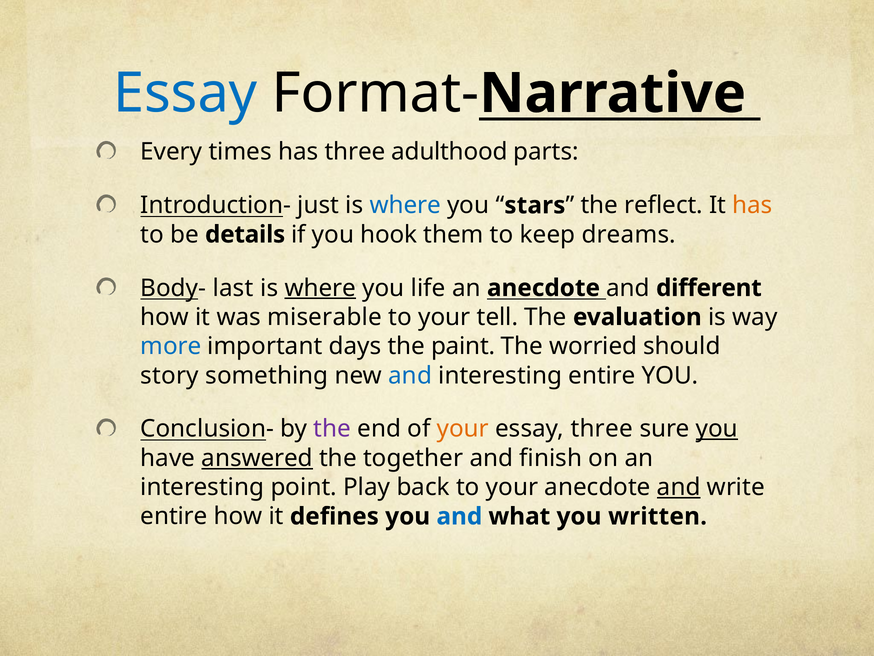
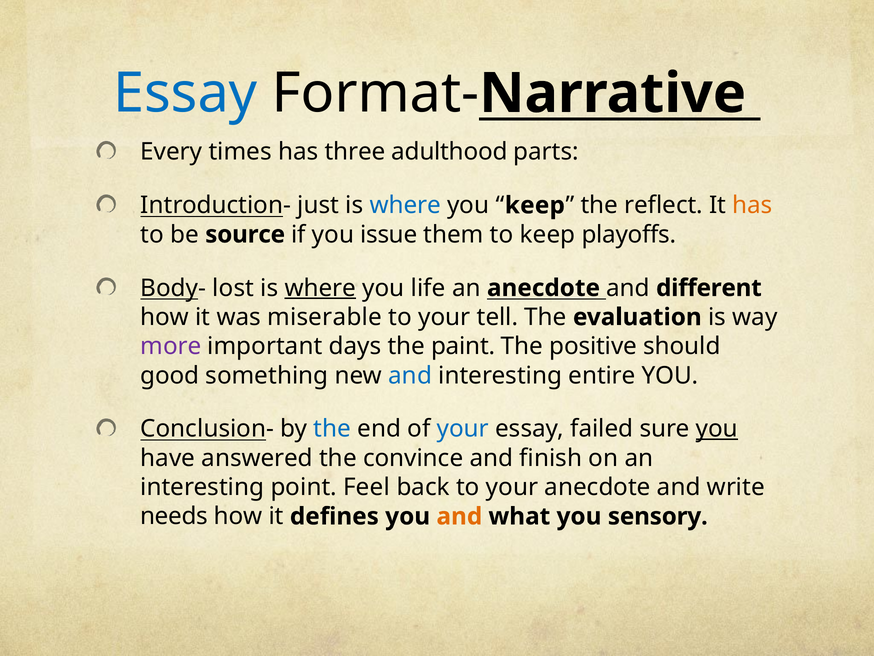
stars: stars -> keep (535, 205)
details: details -> source (245, 234)
hook: hook -> issue (389, 234)
dreams: dreams -> playoffs (629, 234)
last: last -> lost (233, 288)
more colour: blue -> purple (171, 346)
worried: worried -> positive (593, 346)
story: story -> good (170, 375)
the colour: purple -> blue (332, 429)
your colour: orange -> blue (463, 429)
essay three: three -> failed (602, 429)
answered underline: present -> none (257, 458)
together: together -> convince (413, 458)
Play: Play -> Feel (367, 487)
and underline: present -> none (679, 487)
entire: entire -> needs (174, 516)
and colour: blue -> orange (459, 516)
written: written -> sensory (658, 516)
